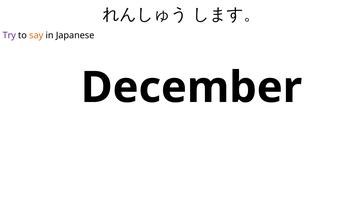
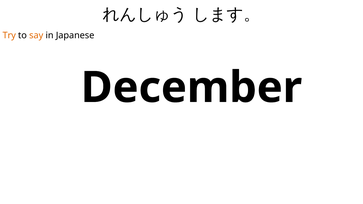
Try colour: purple -> orange (9, 35)
